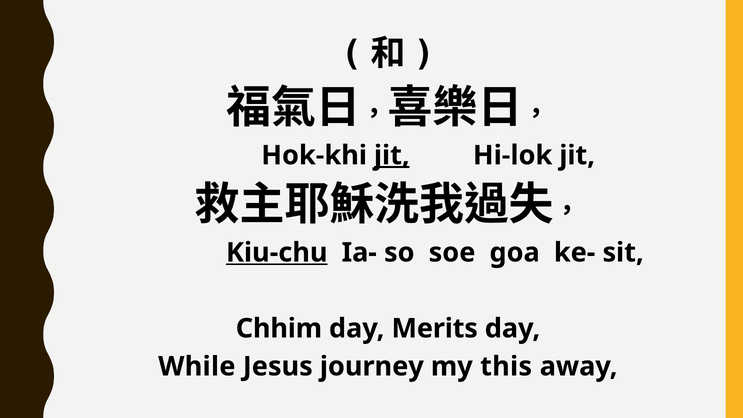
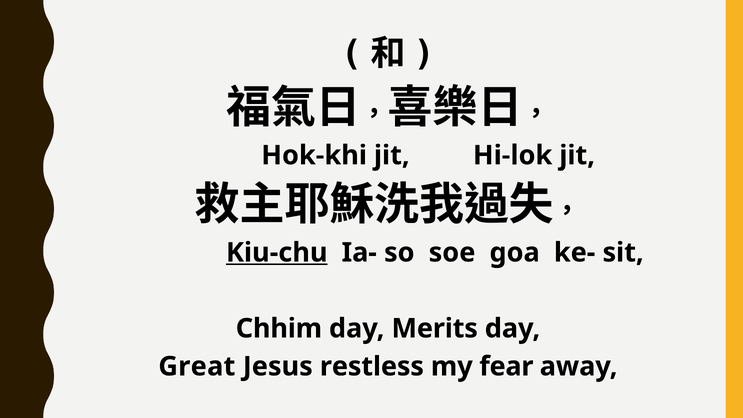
jit underline: present -> none (392, 155)
While: While -> Great (197, 366)
journey: journey -> restless (372, 366)
this: this -> fear (506, 366)
